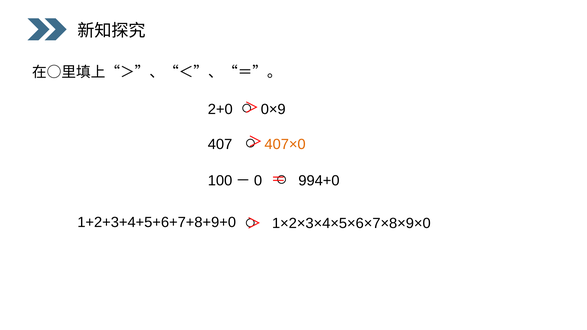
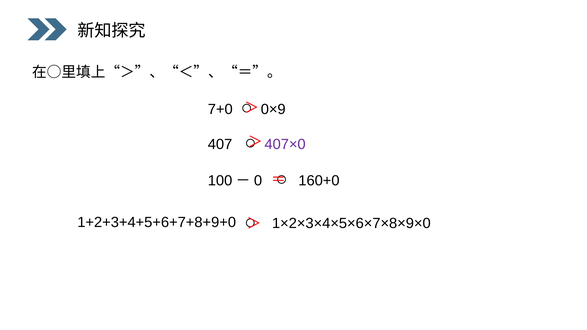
2+0: 2+0 -> 7+0 (220, 109)
407×0 colour: orange -> purple (285, 144)
994+0: 994+0 -> 160+0 (319, 181)
